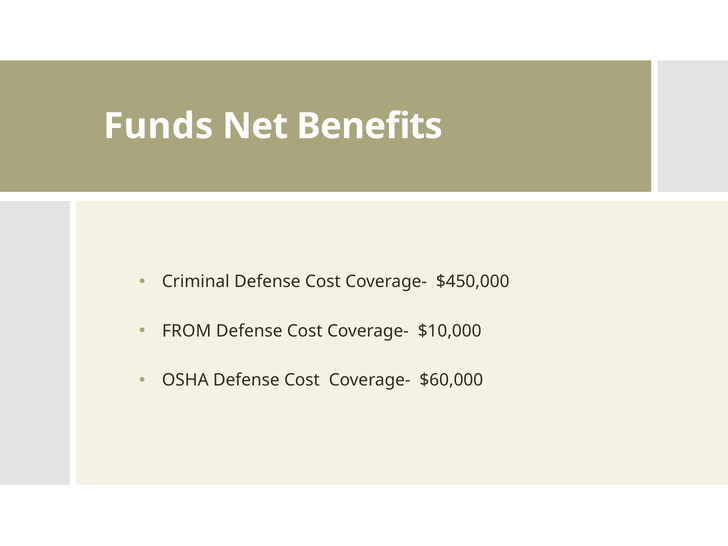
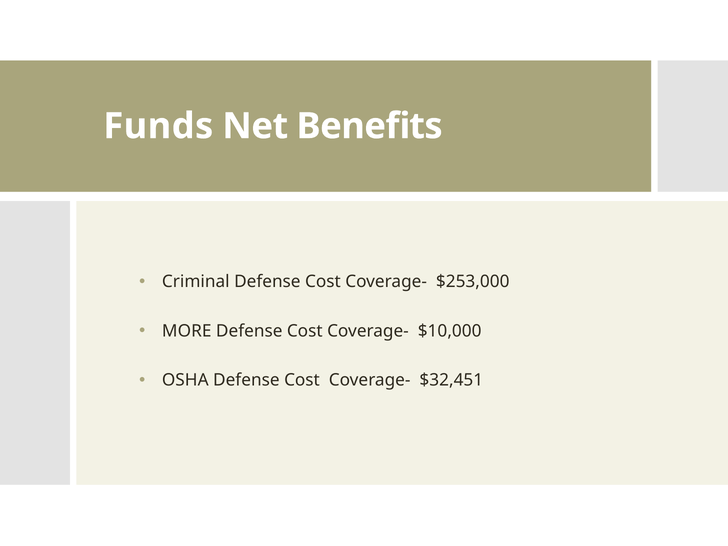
$450,000: $450,000 -> $253,000 (473, 282)
FROM: FROM -> MORE (187, 331)
$60,000: $60,000 -> $32,451 (451, 380)
